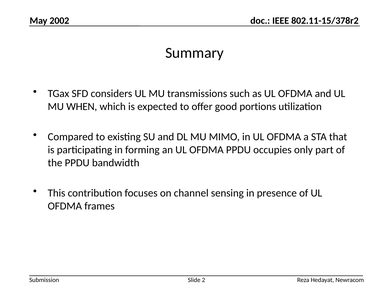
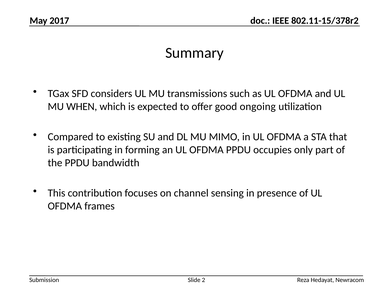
2002: 2002 -> 2017 (59, 21)
portions: portions -> ongoing (258, 106)
